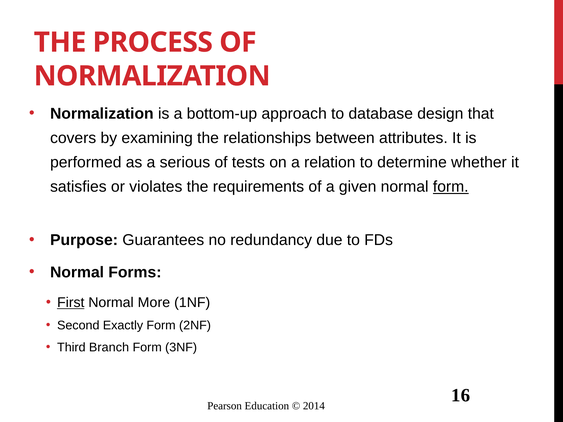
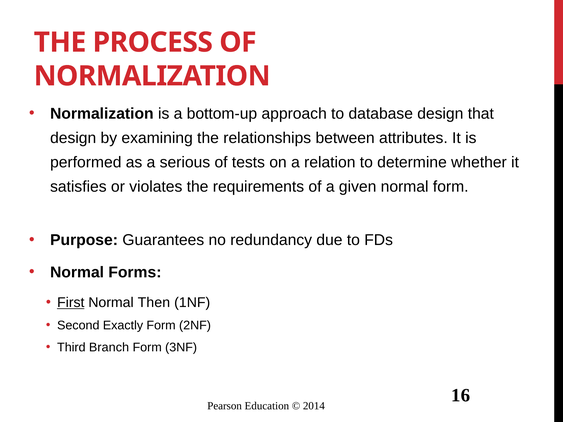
covers: covers -> design (73, 138)
form underline: present -> none (451, 187)
More: More -> Then (154, 303)
